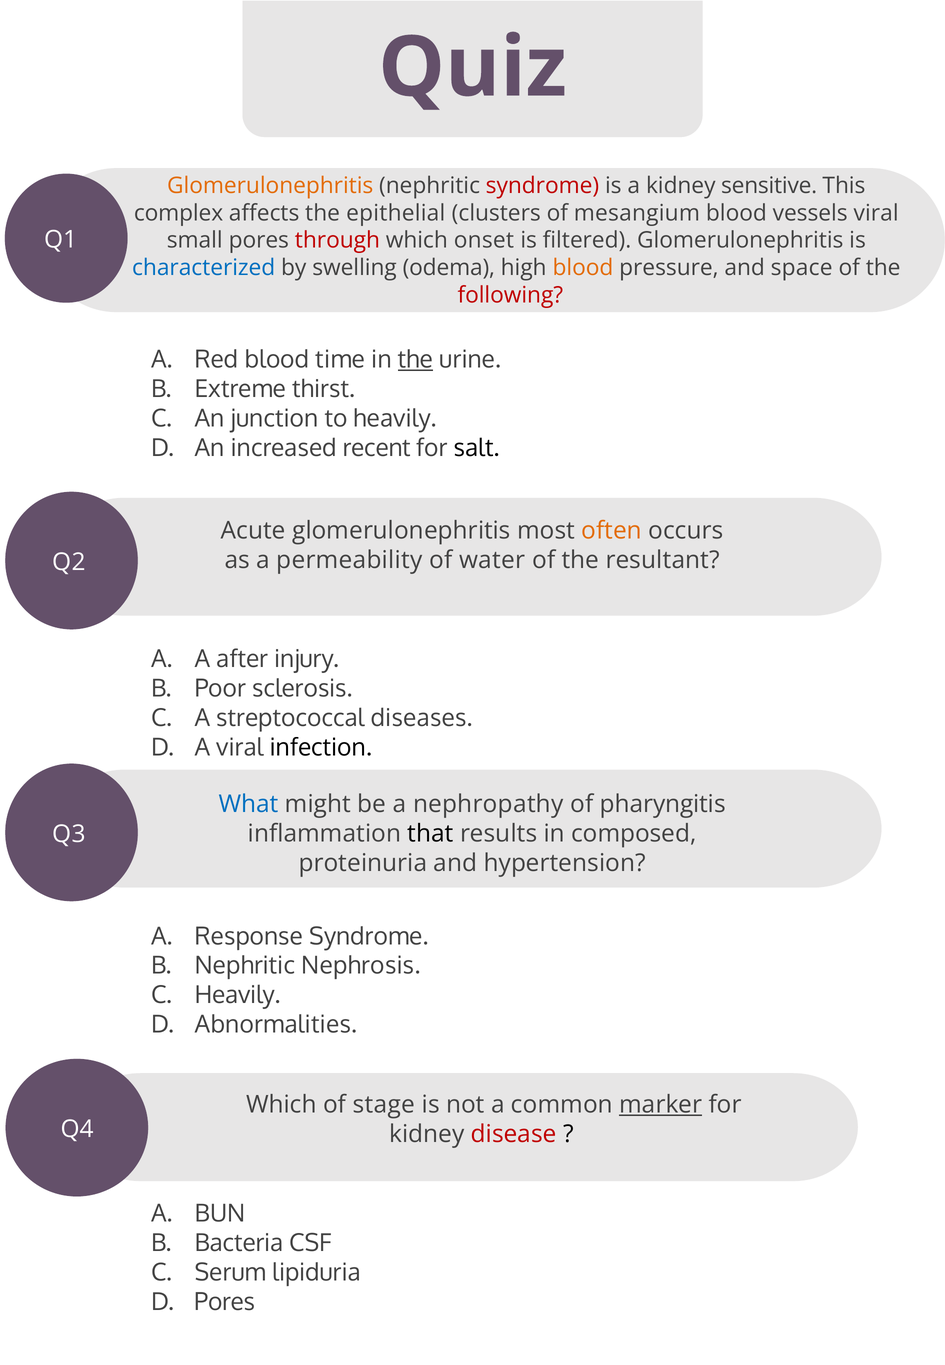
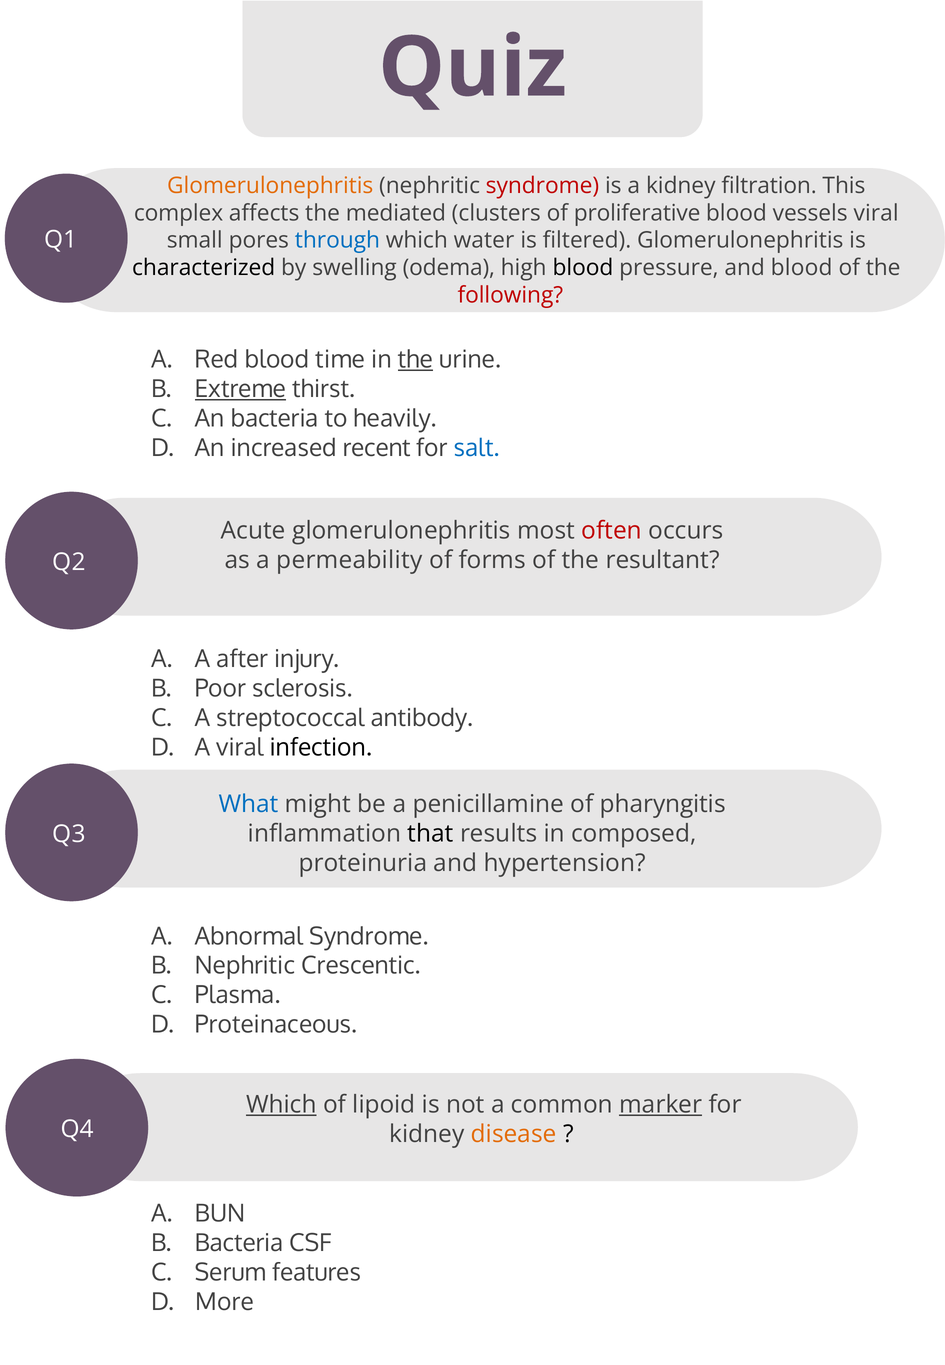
sensitive: sensitive -> filtration (769, 186)
epithelial: epithelial -> mediated (396, 213)
mesangium: mesangium -> proliferative (637, 213)
through colour: red -> blue (337, 240)
onset: onset -> water (484, 240)
characterized colour: blue -> black (204, 268)
blood colour: orange -> black (583, 268)
and space: space -> blood (802, 268)
Extreme underline: none -> present (240, 389)
An junction: junction -> bacteria (275, 419)
salt colour: black -> blue (477, 448)
often colour: orange -> red (612, 531)
water: water -> forms (492, 560)
diseases: diseases -> antibody (422, 718)
nephropathy: nephropathy -> penicillamine (488, 804)
Response: Response -> Abnormal (249, 936)
Nephrosis: Nephrosis -> Crescentic (361, 966)
Heavily: Heavily -> Plasma (238, 995)
Abnormalities: Abnormalities -> Proteinaceous (276, 1024)
Which underline: none -> present (281, 1104)
stage: stage -> lipoid (384, 1104)
disease colour: red -> orange (514, 1134)
lipiduria: lipiduria -> features (317, 1272)
Pores: Pores -> More (225, 1302)
